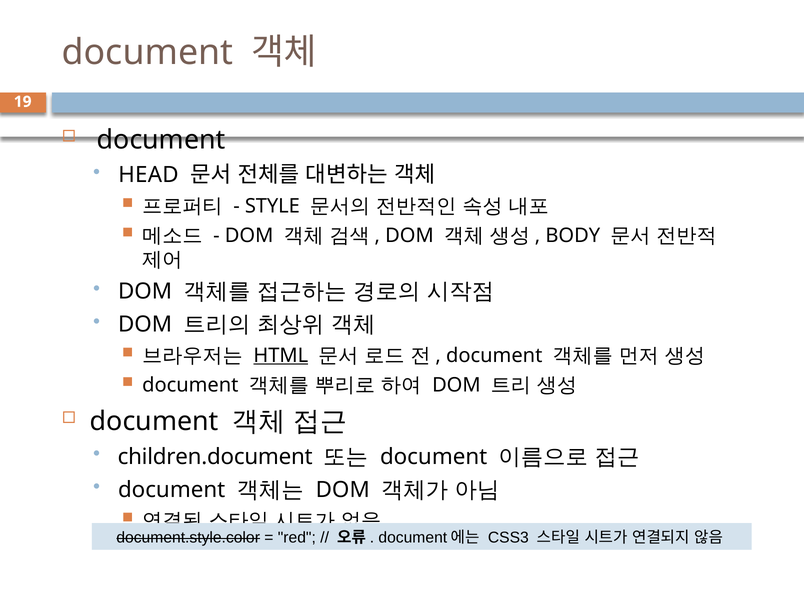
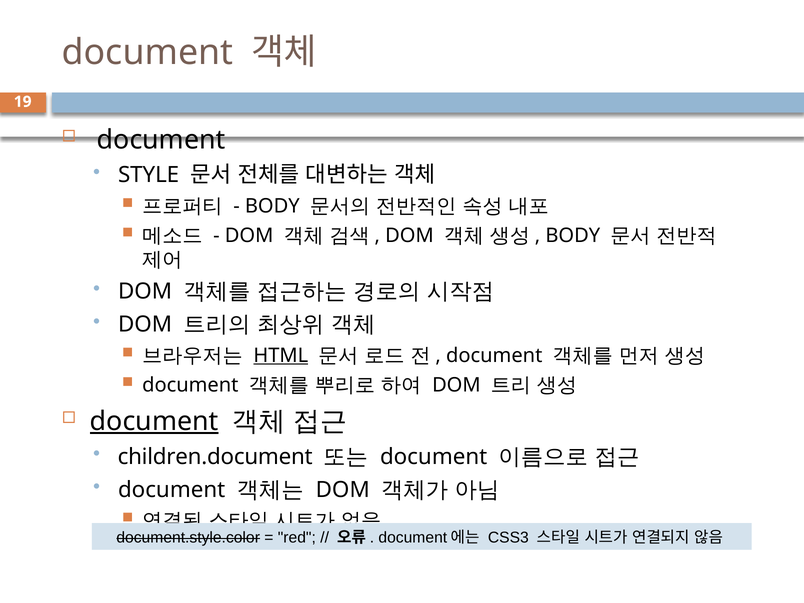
HEAD: HEAD -> STYLE (149, 175)
STYLE: STYLE -> BODY (272, 206)
document underline: none -> present (154, 422)
